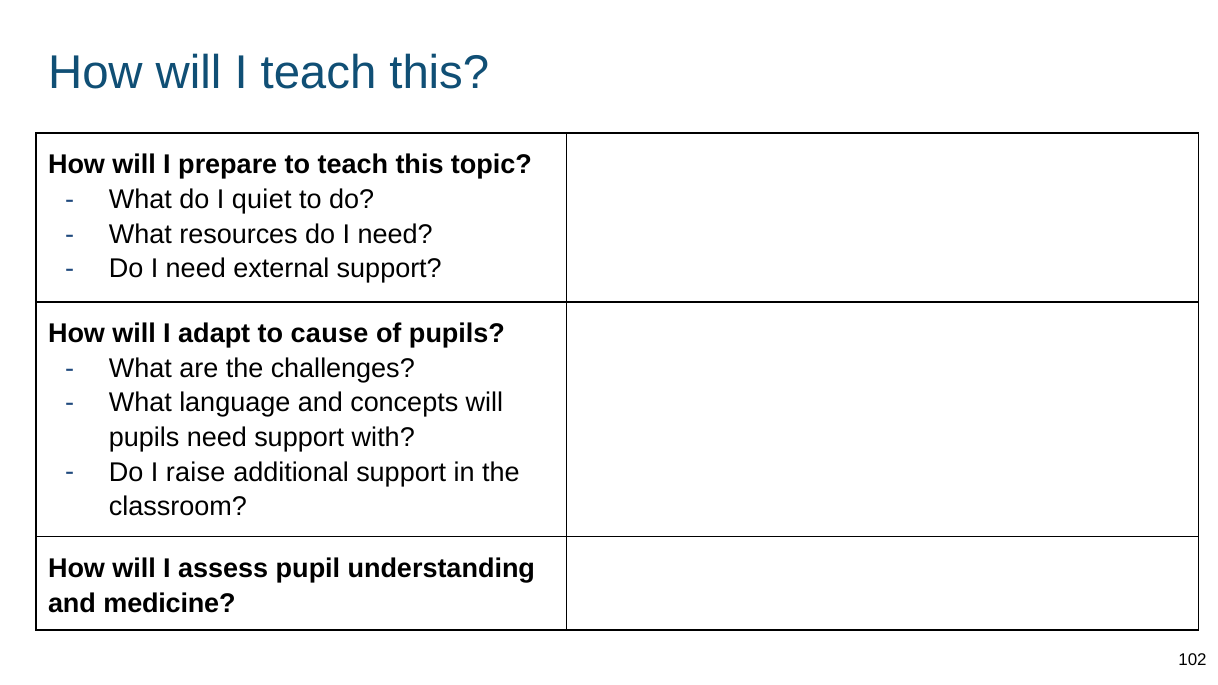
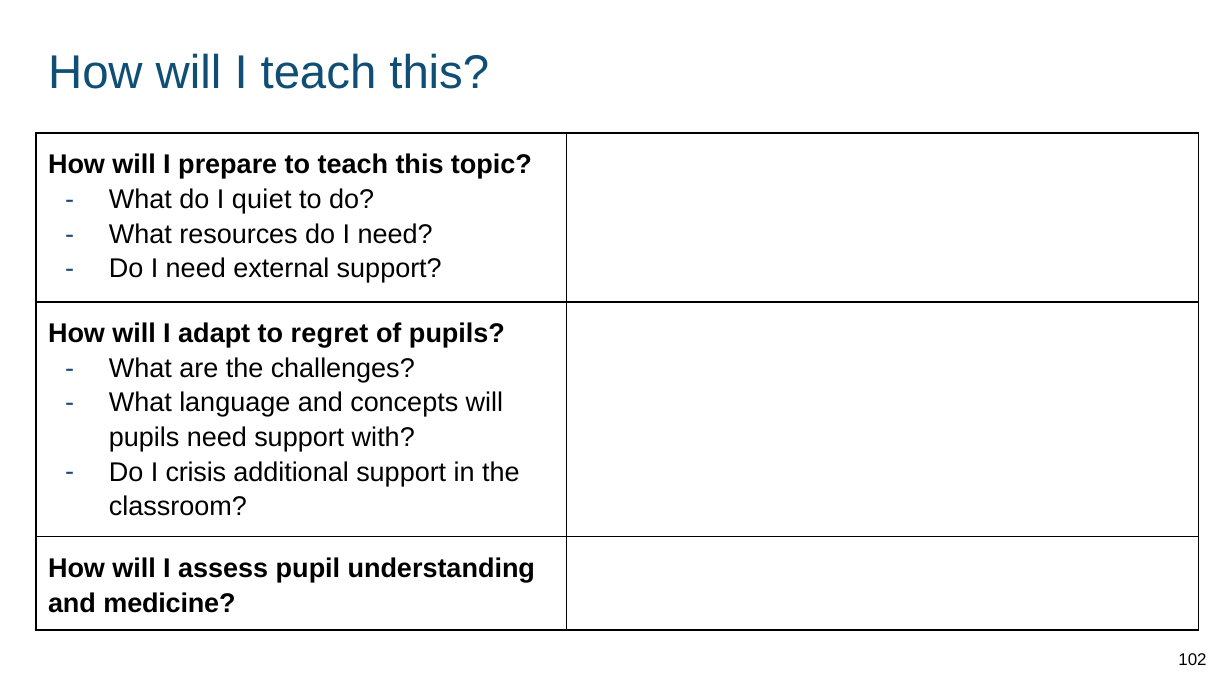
cause: cause -> regret (330, 334)
raise: raise -> crisis (196, 472)
